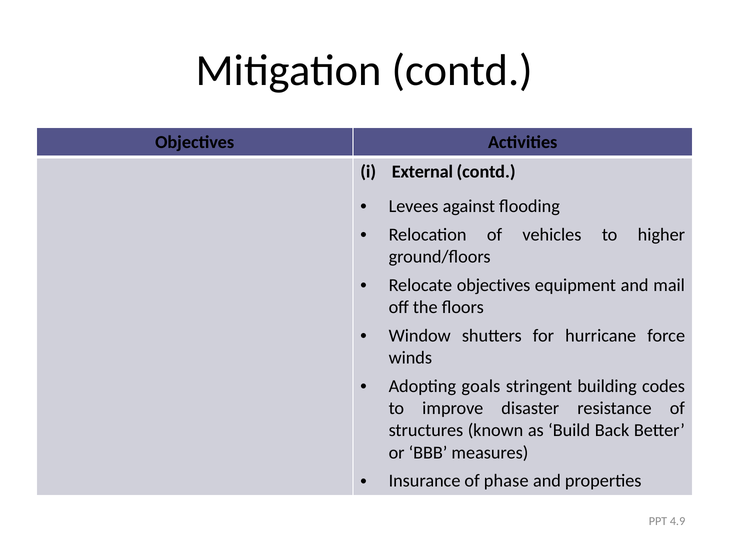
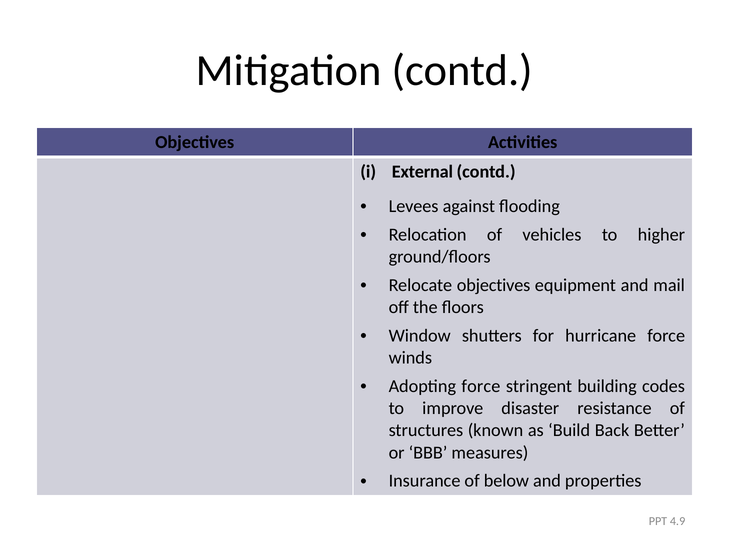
Adopting goals: goals -> force (481, 387)
phase: phase -> below (506, 482)
